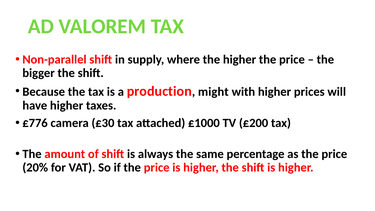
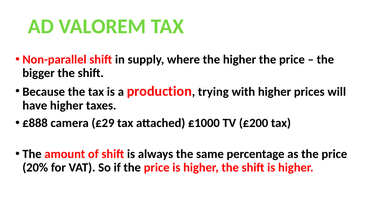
might: might -> trying (213, 92)
£776: £776 -> £888 (35, 123)
£30: £30 -> £29 (103, 123)
